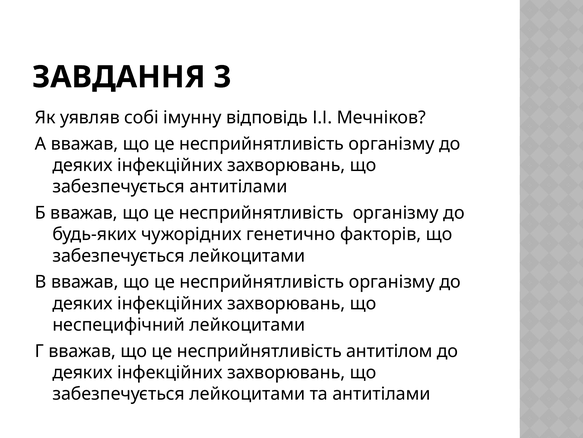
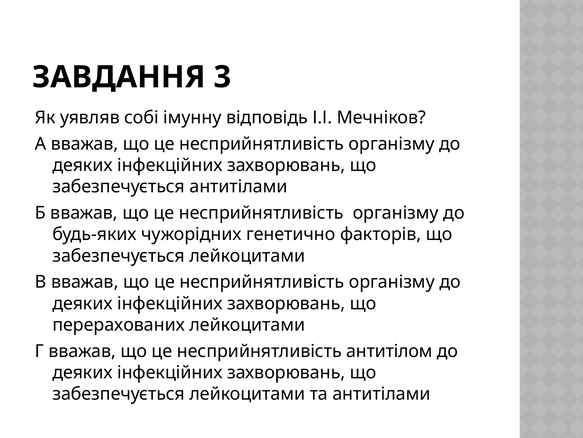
неспецифічний: неспецифічний -> перерахованих (119, 324)
